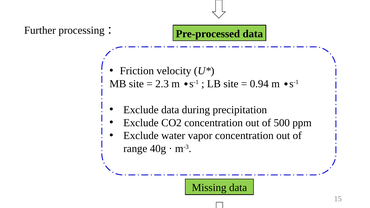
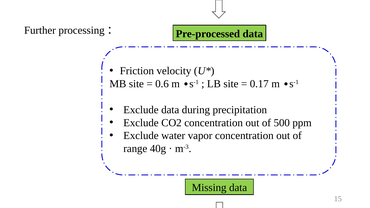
2.3: 2.3 -> 0.6 (162, 84)
0.94: 0.94 -> 0.17 (259, 84)
